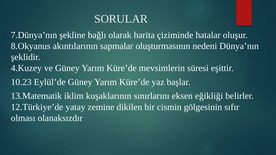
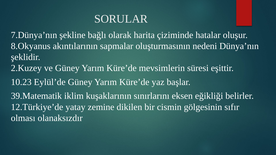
4.Kuzey: 4.Kuzey -> 2.Kuzey (26, 68)
13.Matematik: 13.Matematik -> 39.Matematik (36, 96)
